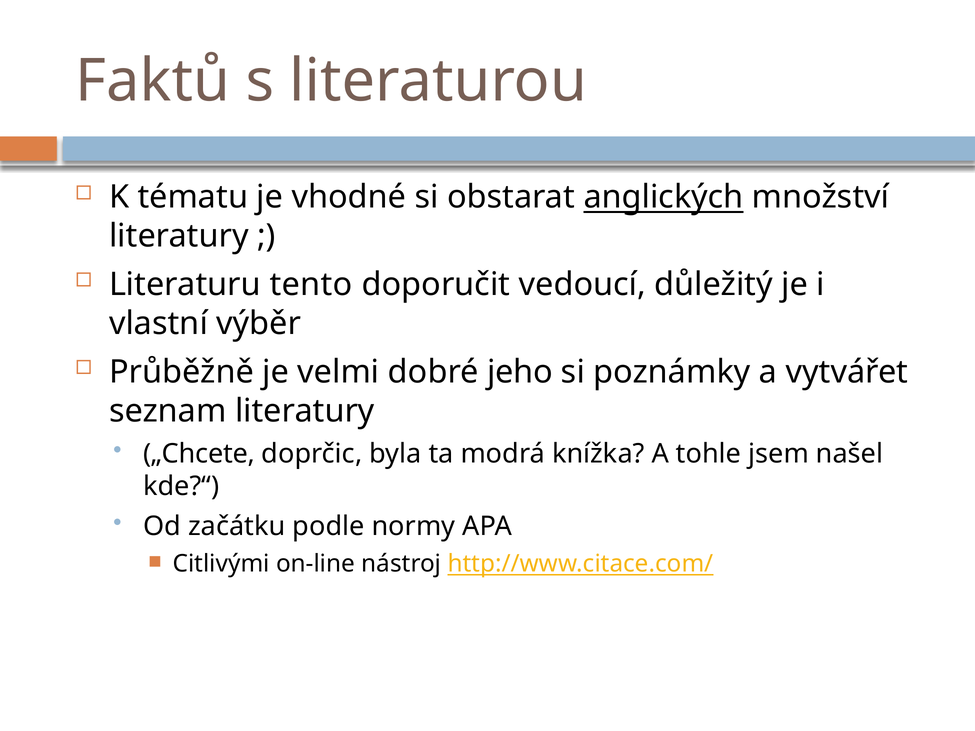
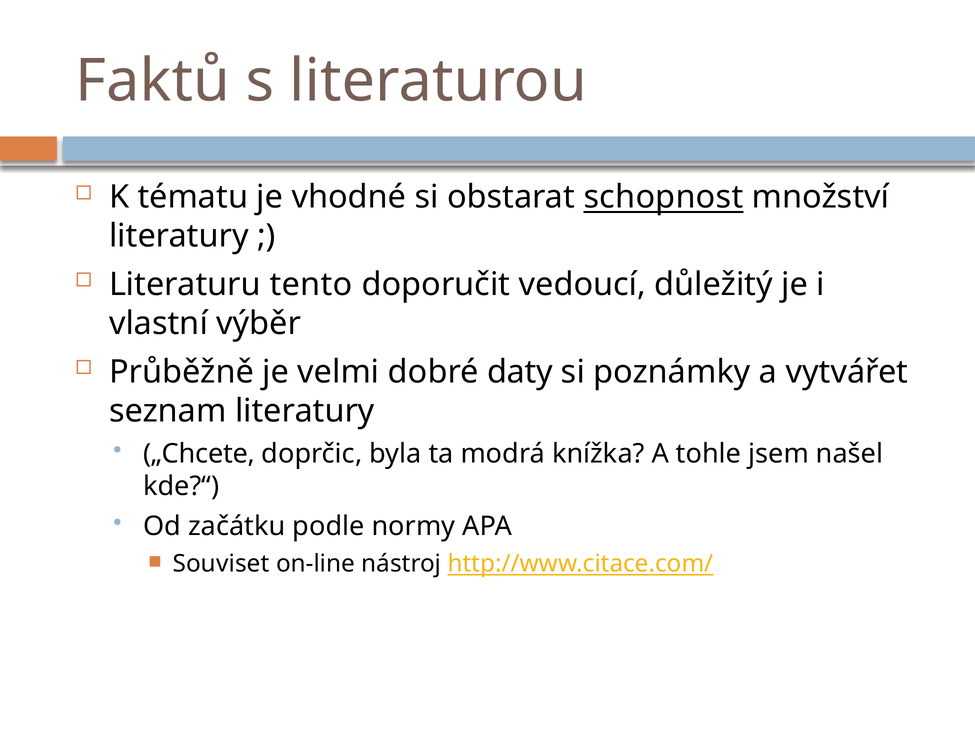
anglických: anglických -> schopnost (663, 197)
jeho: jeho -> daty (520, 372)
Citlivými: Citlivými -> Souviset (221, 564)
